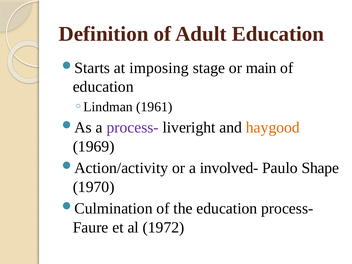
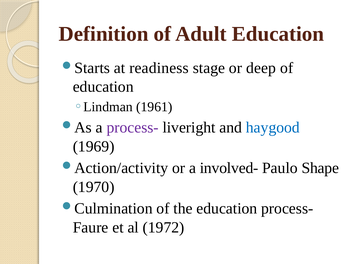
imposing: imposing -> readiness (159, 68)
main: main -> deep (261, 68)
haygood colour: orange -> blue (273, 128)
